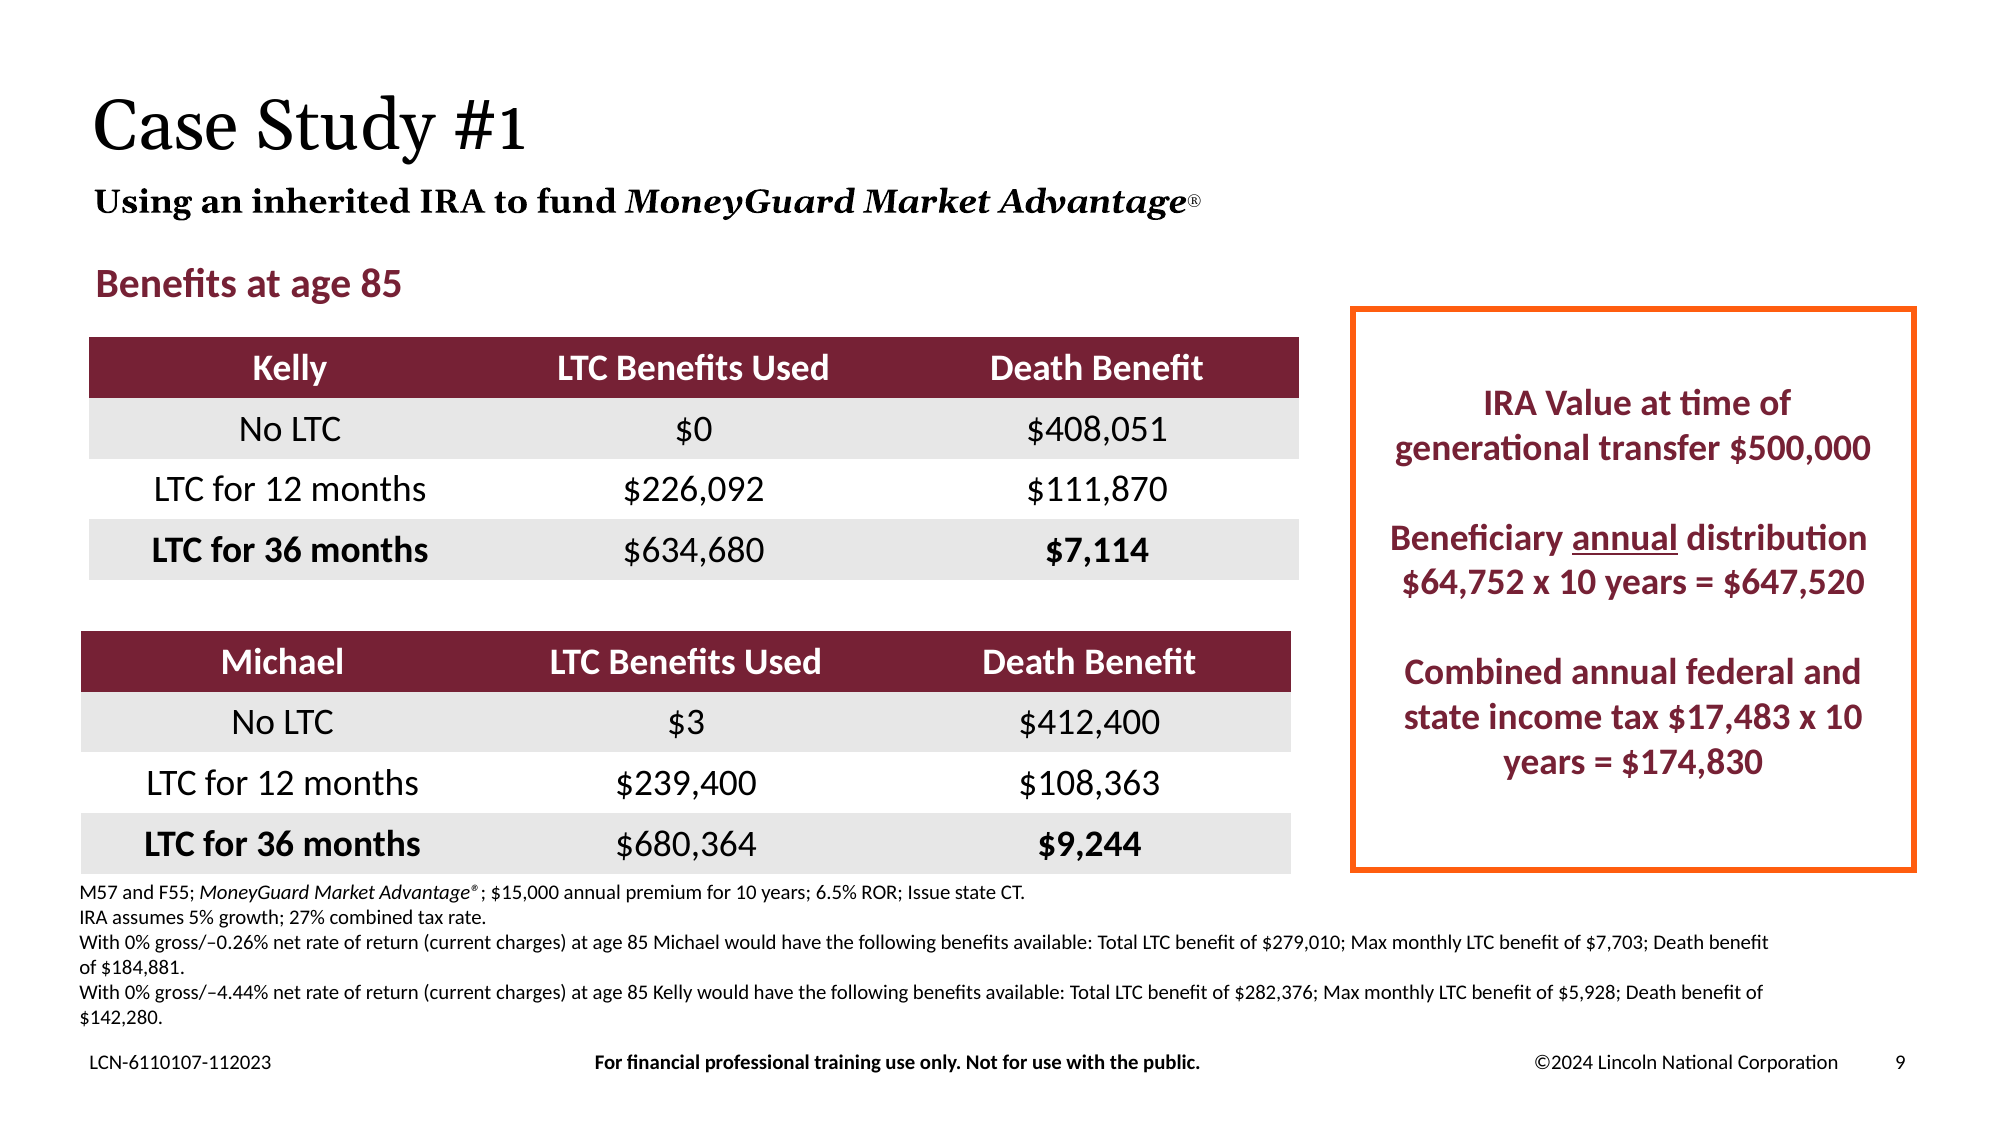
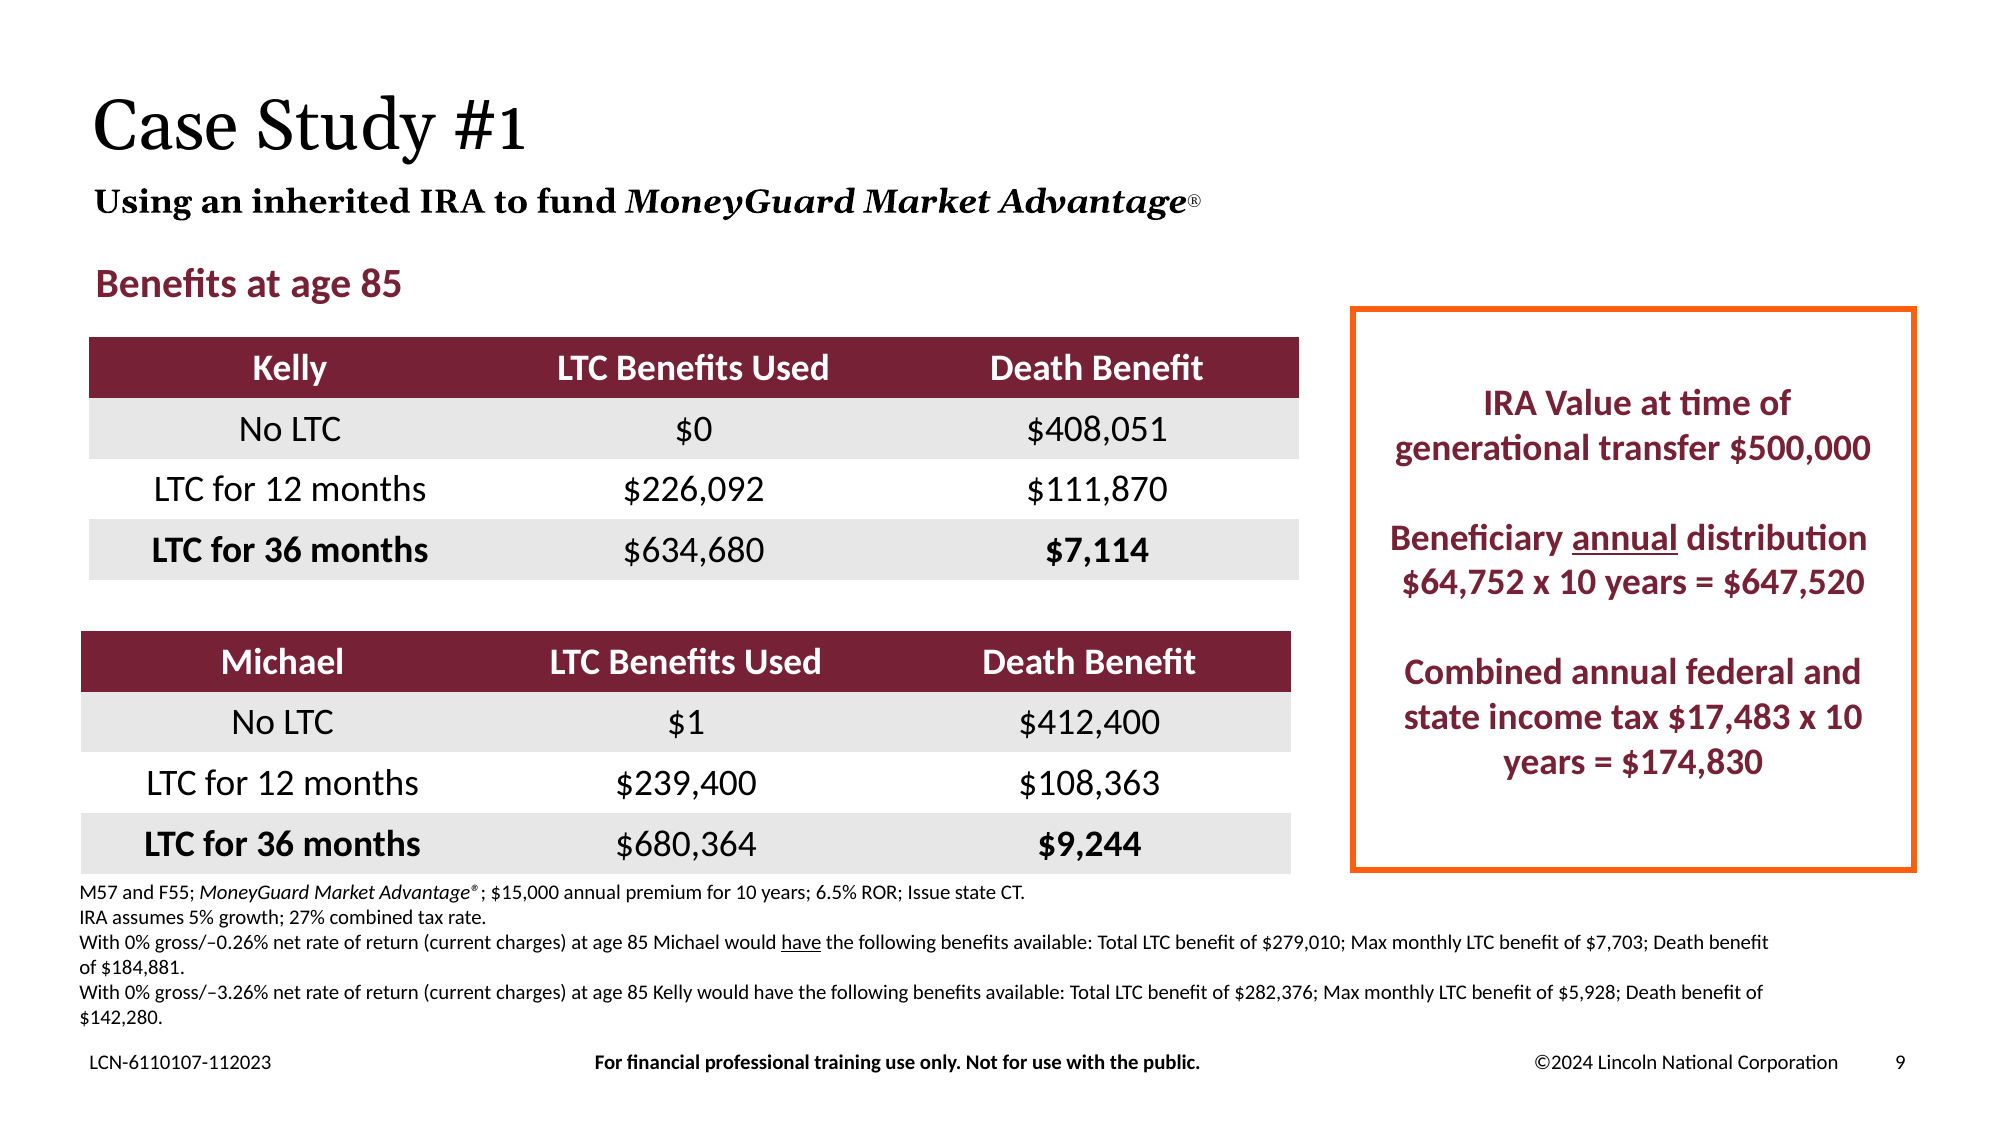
$3: $3 -> $1 (686, 723)
have underline: none -> present (801, 943)
gross/–4.44%: gross/–4.44% -> gross/–3.26% (212, 993)
